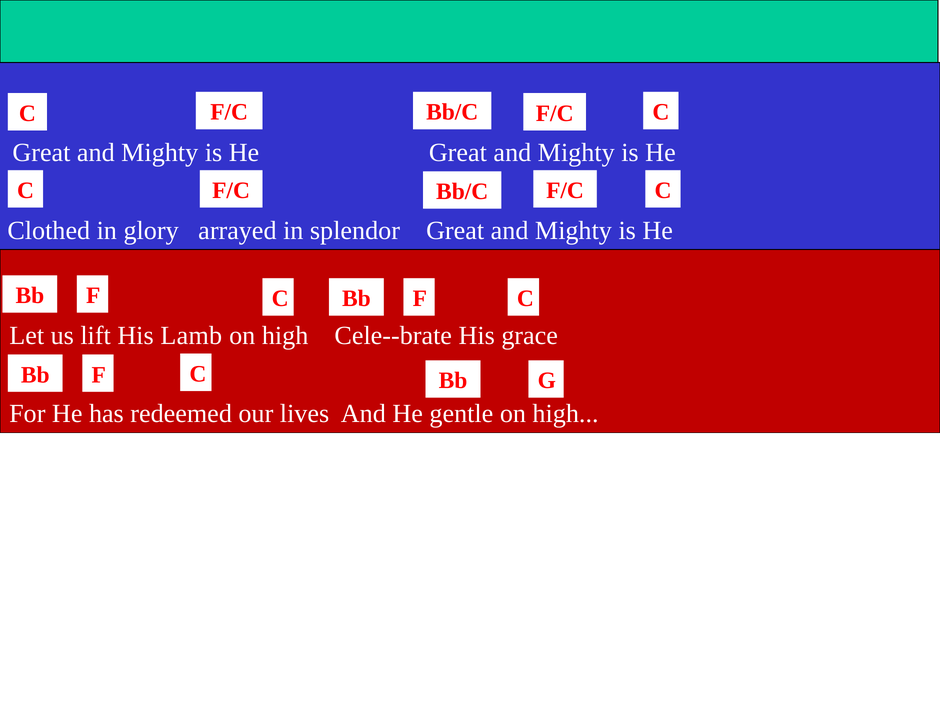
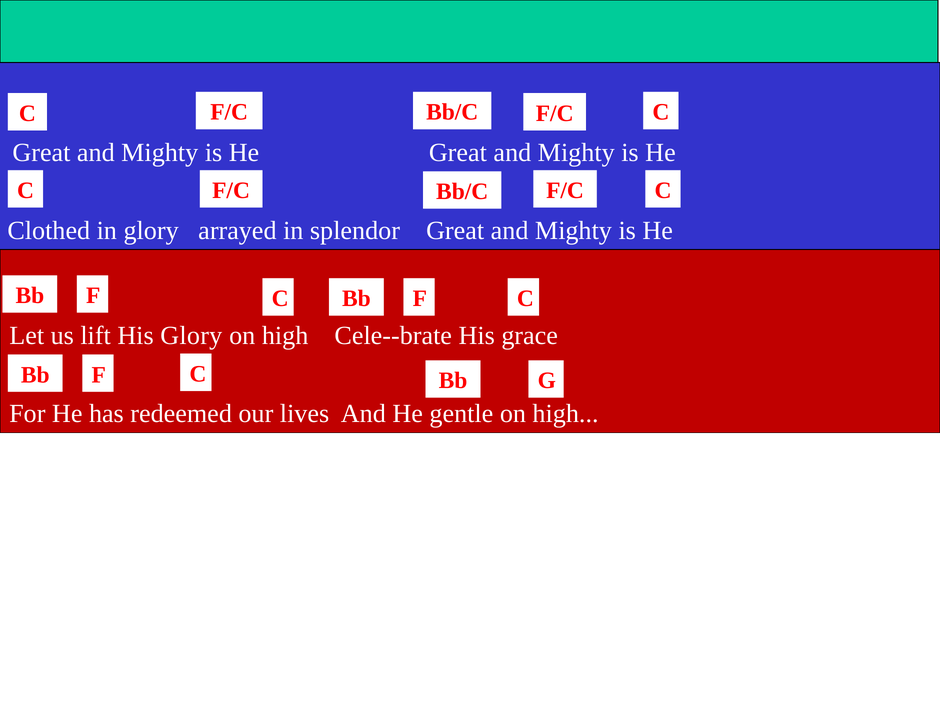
His Lamb: Lamb -> Glory (191, 335)
